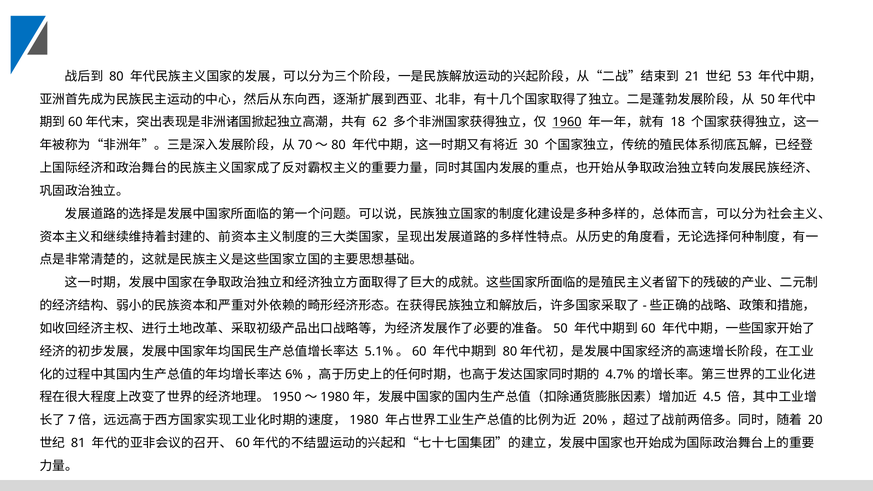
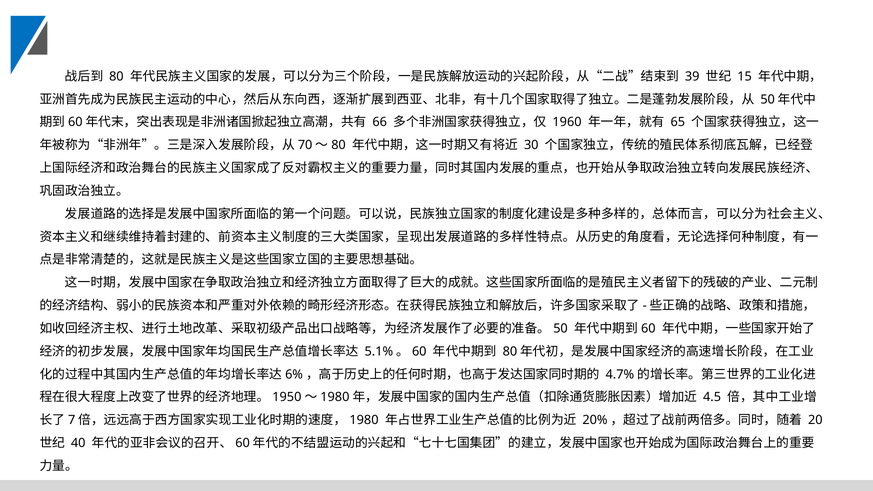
21: 21 -> 39 (692, 76)
53: 53 -> 15 (745, 76)
62: 62 -> 66 (380, 122)
1960 underline: present -> none (567, 122)
18: 18 -> 65 (678, 122)
81: 81 -> 40 (78, 443)
